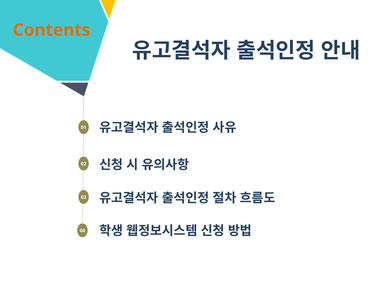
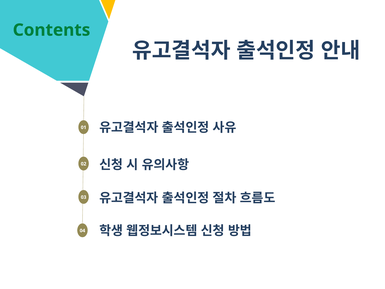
Contents colour: orange -> green (52, 30)
